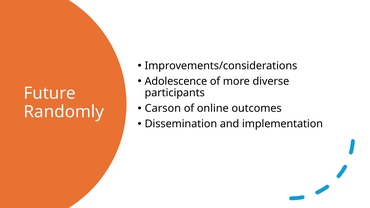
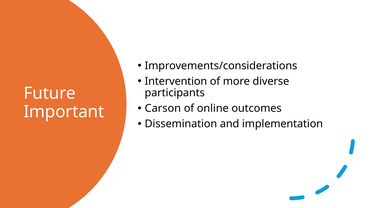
Adolescence: Adolescence -> Intervention (176, 81)
Randomly: Randomly -> Important (64, 112)
